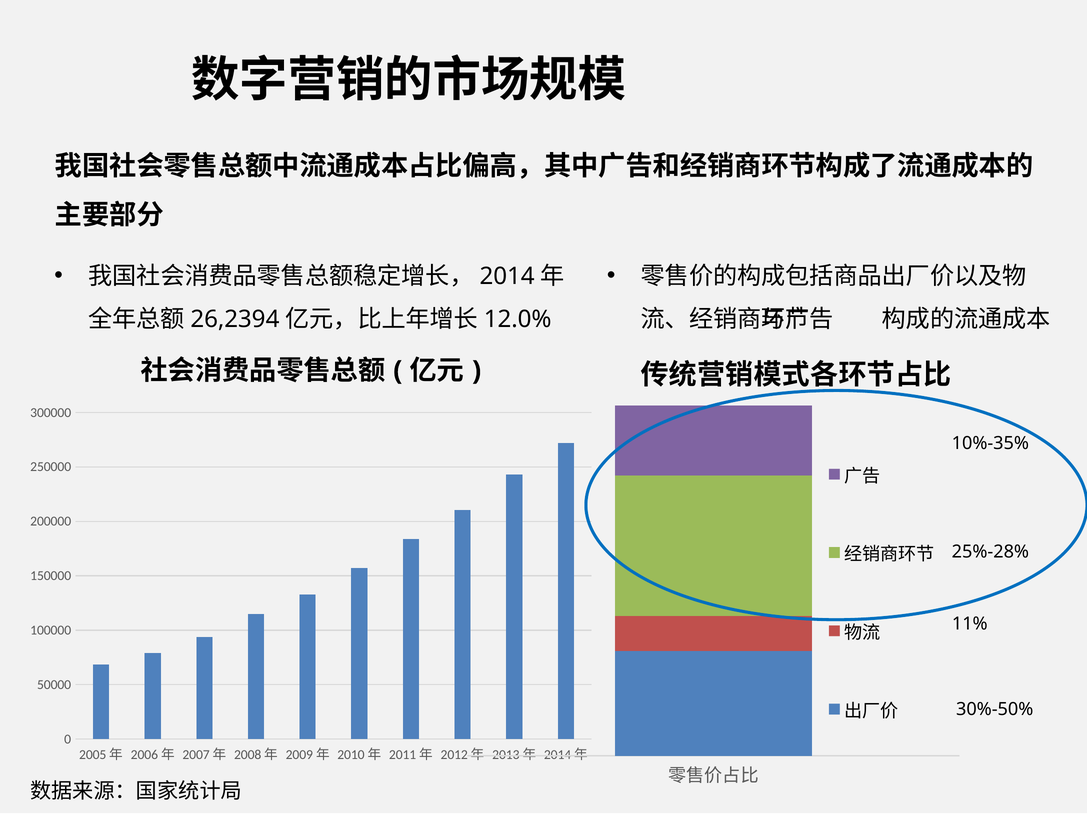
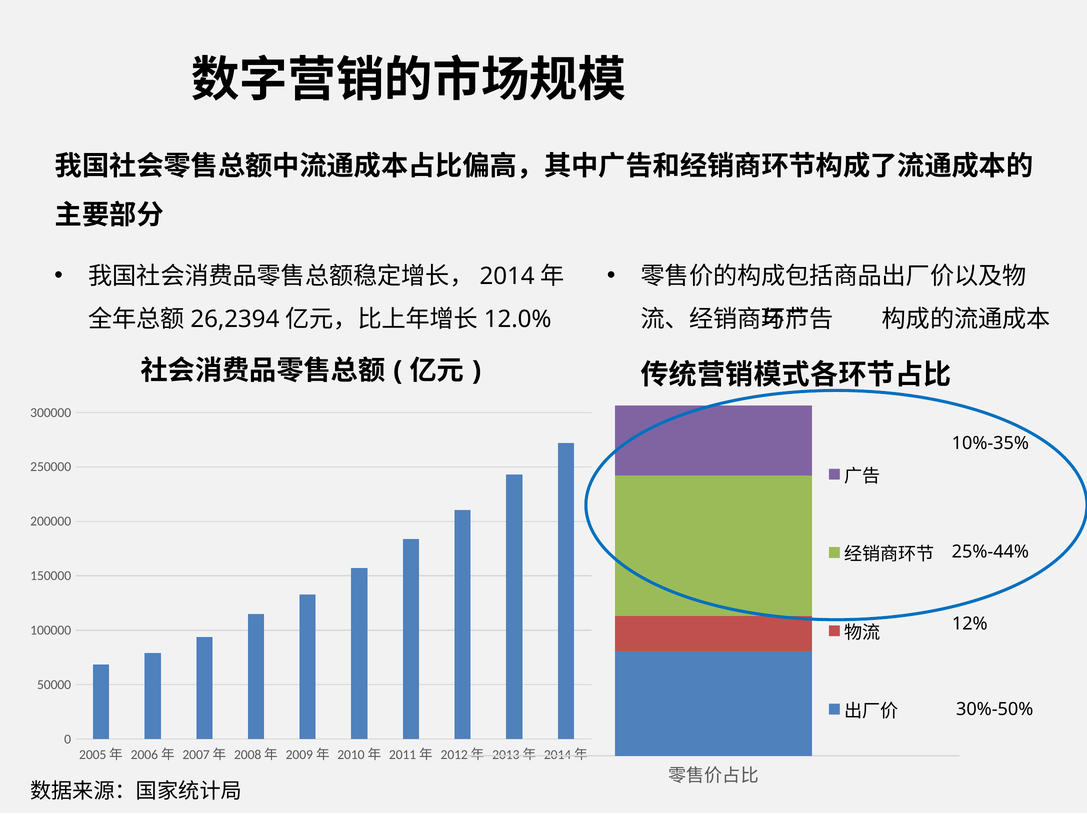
25%-28%: 25%-28% -> 25%-44% (990, 552)
11%: 11% -> 12% (970, 624)
